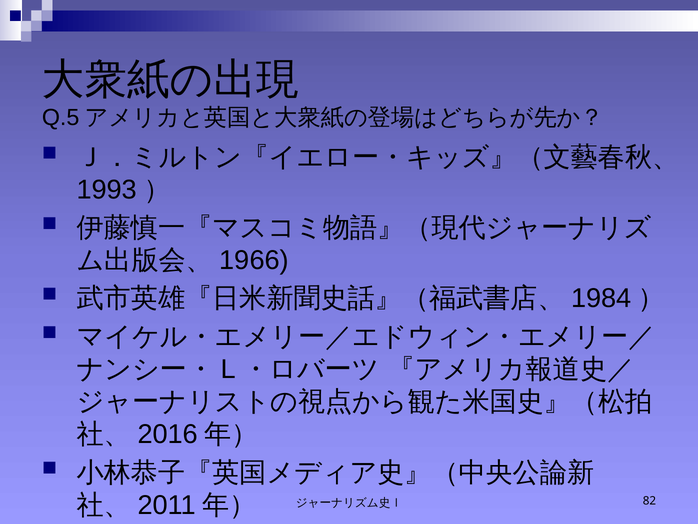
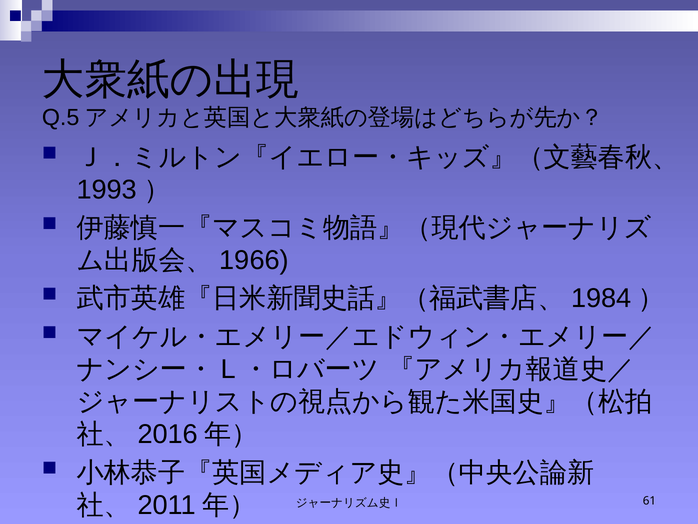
82: 82 -> 61 (649, 500)
